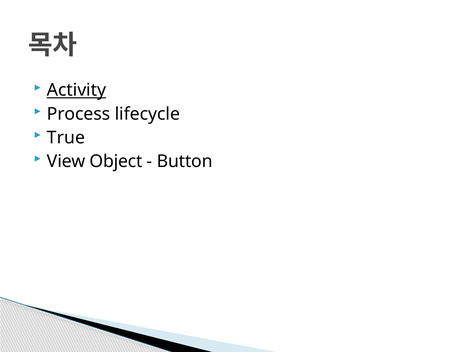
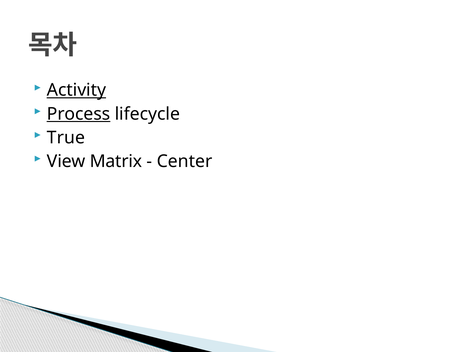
Process underline: none -> present (79, 114)
Object: Object -> Matrix (116, 161)
Button: Button -> Center (185, 161)
